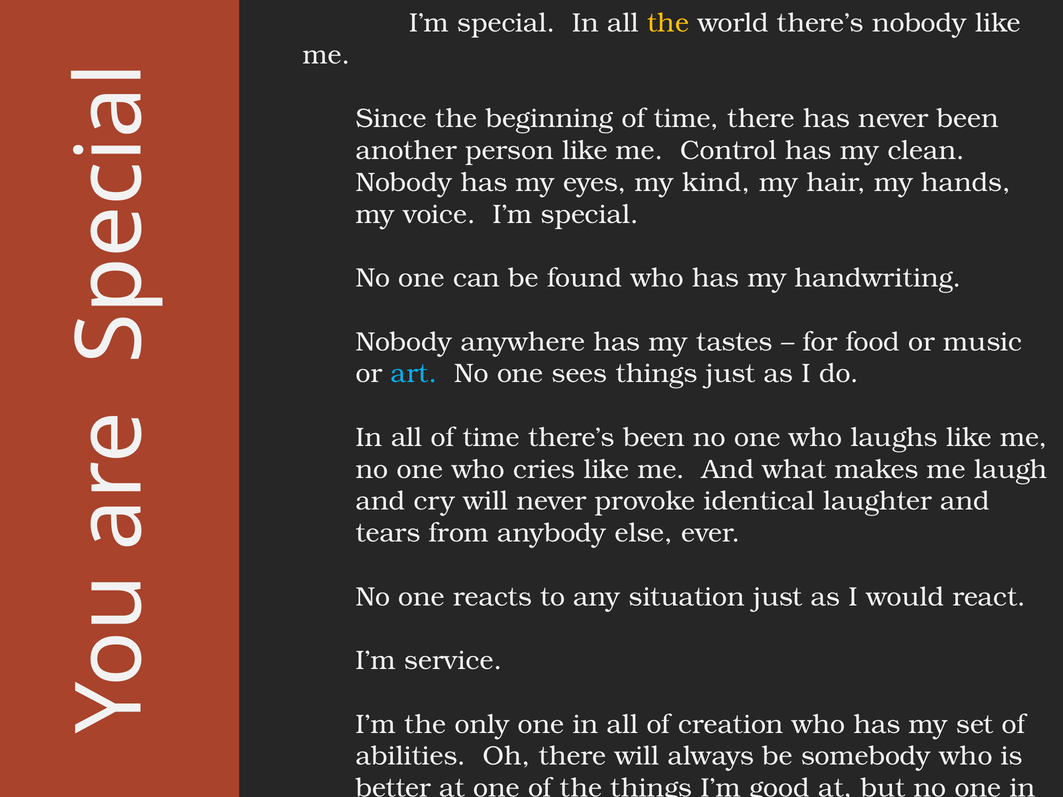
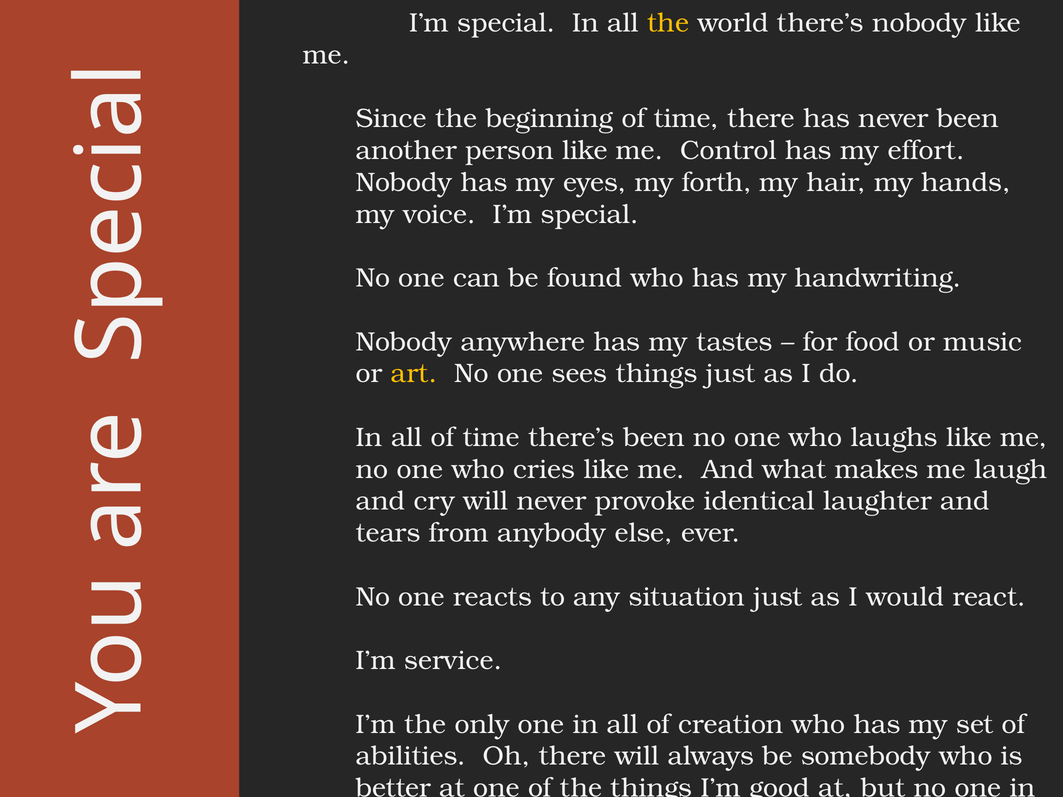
clean: clean -> effort (926, 151)
kind: kind -> forth (717, 182)
art colour: light blue -> yellow (414, 374)
